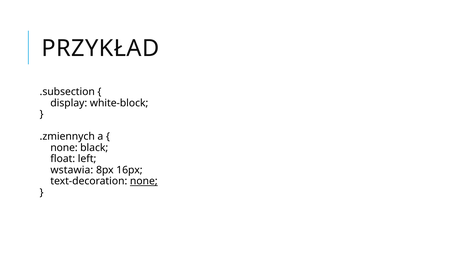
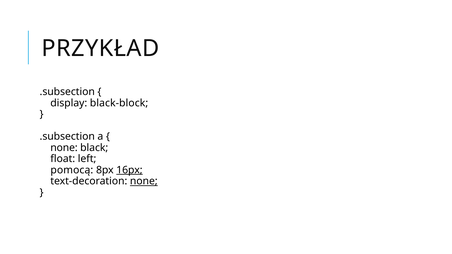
white-block: white-block -> black-block (119, 103)
.zmiennych: .zmiennych -> .subsection (67, 137)
wstawia: wstawia -> pomocą (72, 170)
16px underline: none -> present (129, 170)
